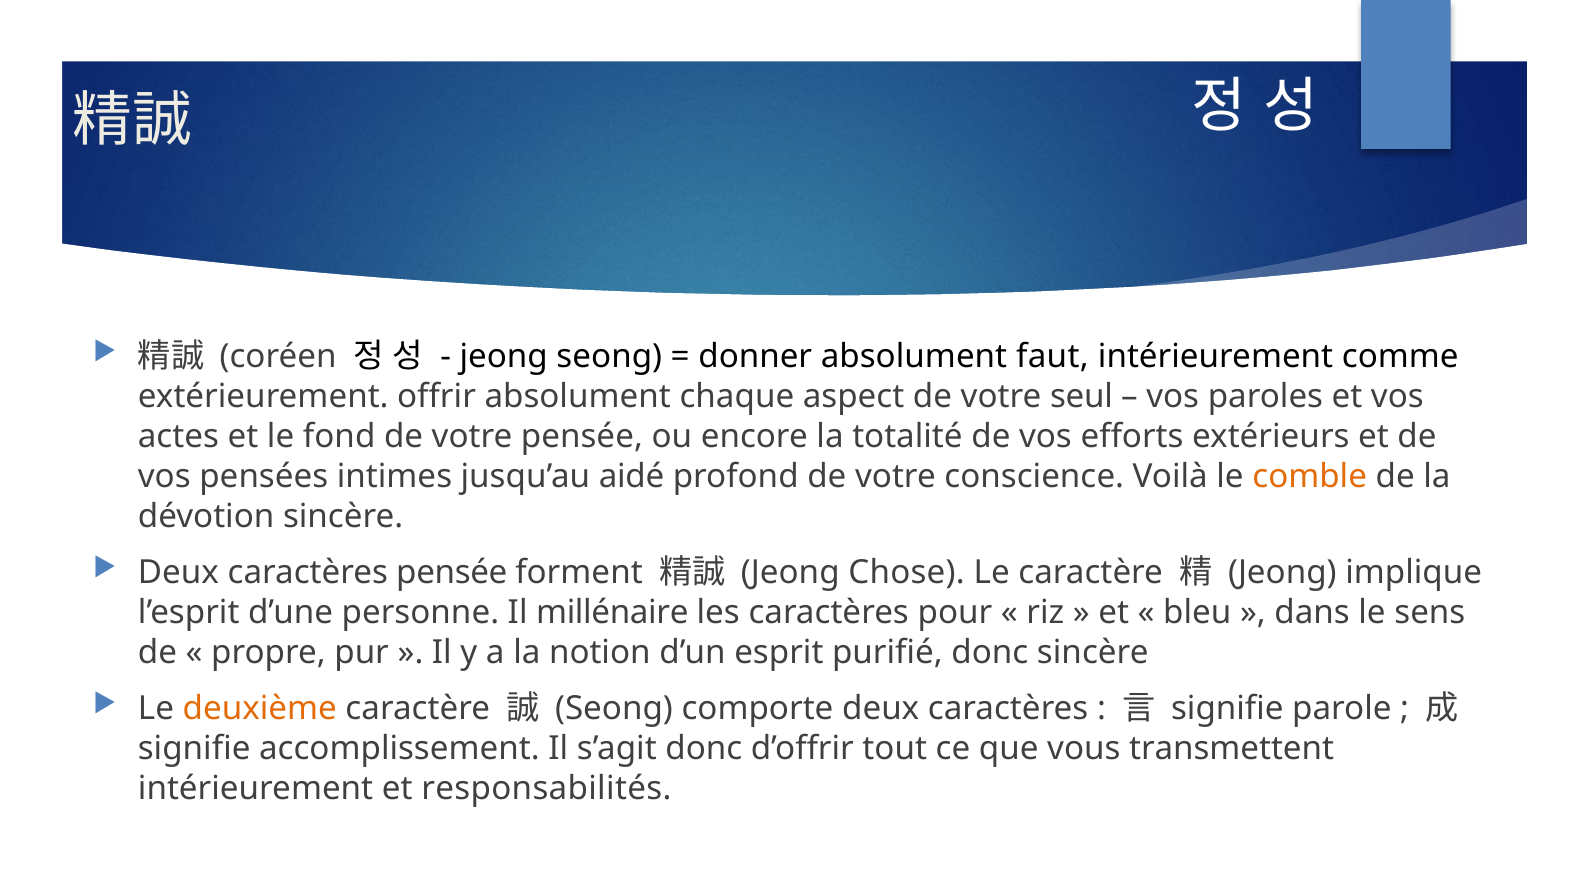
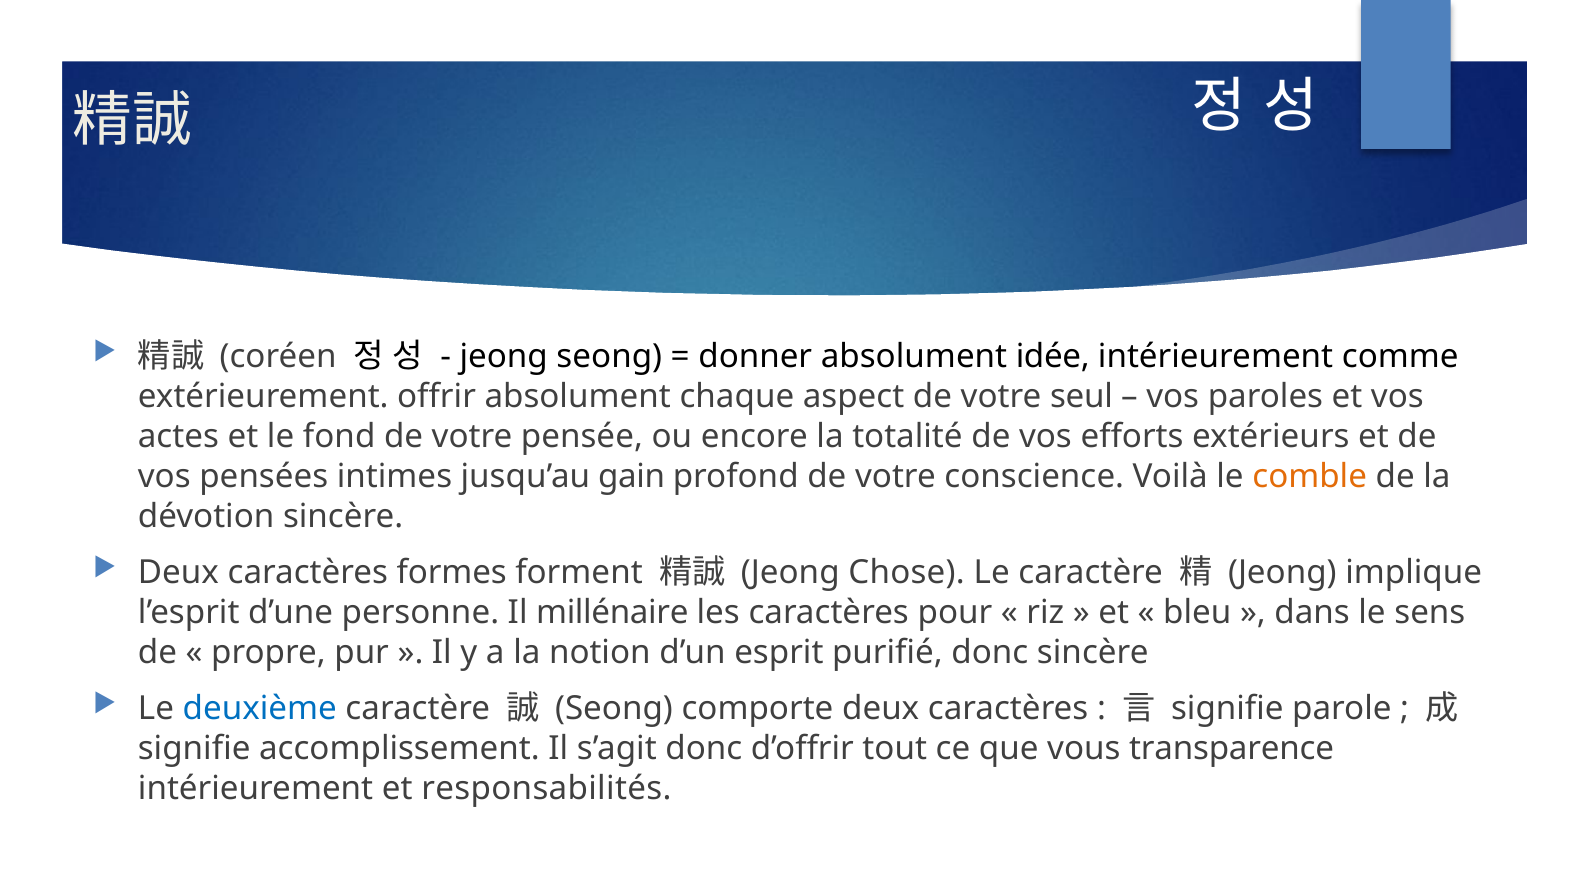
faut: faut -> idée (1053, 357)
aidé: aidé -> gain (632, 477)
caractères pensée: pensée -> formes (452, 573)
deuxième colour: orange -> blue (260, 709)
transmettent: transmettent -> transparence (1232, 749)
